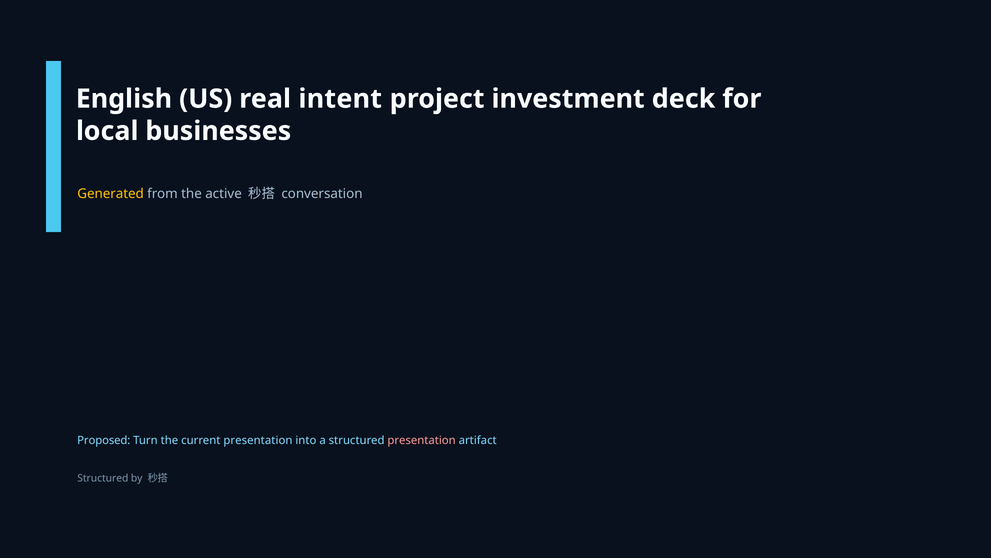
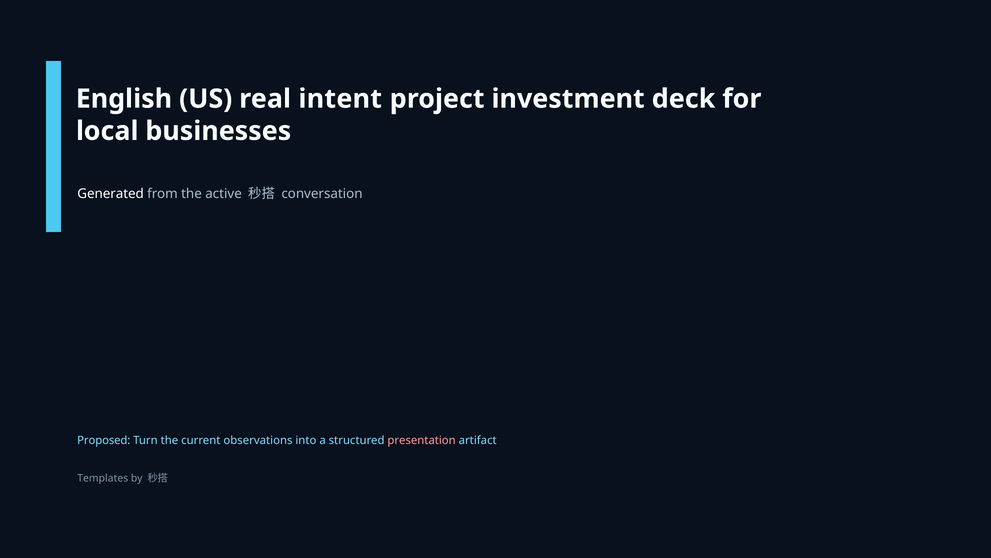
Generated colour: yellow -> white (111, 193)
current presentation: presentation -> observations (258, 440)
Structured: Structured -> Templates (103, 478)
